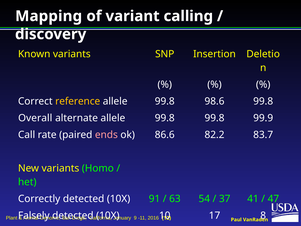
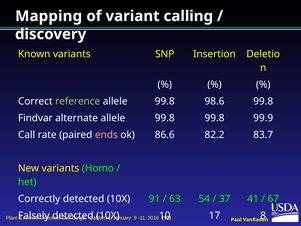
reference colour: yellow -> light green (78, 101)
Overall: Overall -> Findvar (35, 118)
47: 47 -> 67 (273, 199)
